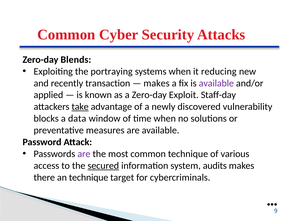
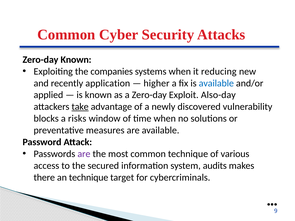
Zero-day Blends: Blends -> Known (76, 60)
portraying: portraying -> companies (112, 71)
transaction: transaction -> application (108, 83)
makes: makes -> higher (157, 83)
available colour: purple -> blue (216, 83)
Staff-day: Staff-day -> Also-day (218, 95)
data: data -> risks (77, 119)
secured underline: present -> none (103, 166)
